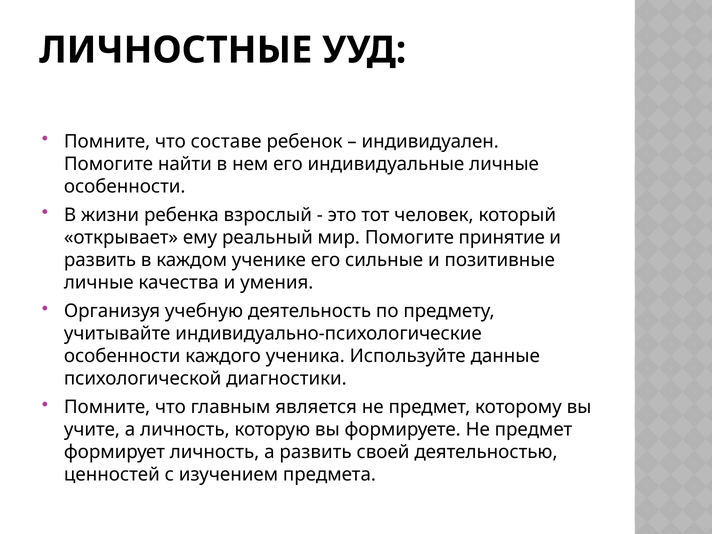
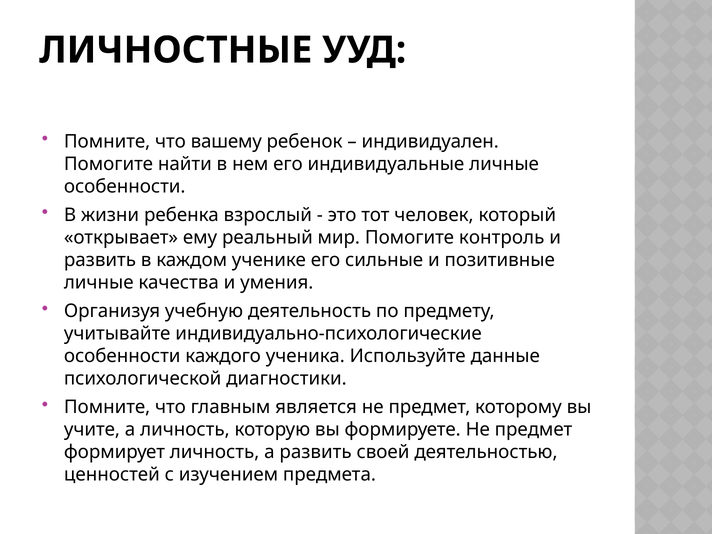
составе: составе -> вашему (226, 141)
принятие: принятие -> контроль (502, 238)
